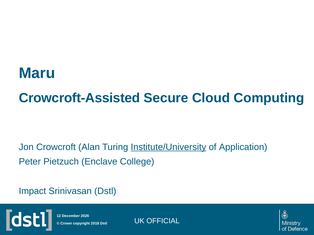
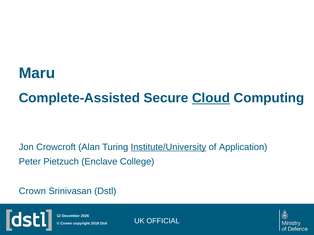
Crowcroft-Assisted: Crowcroft-Assisted -> Complete-Assisted (79, 98)
Cloud underline: none -> present (211, 98)
Impact: Impact -> Crown (32, 191)
